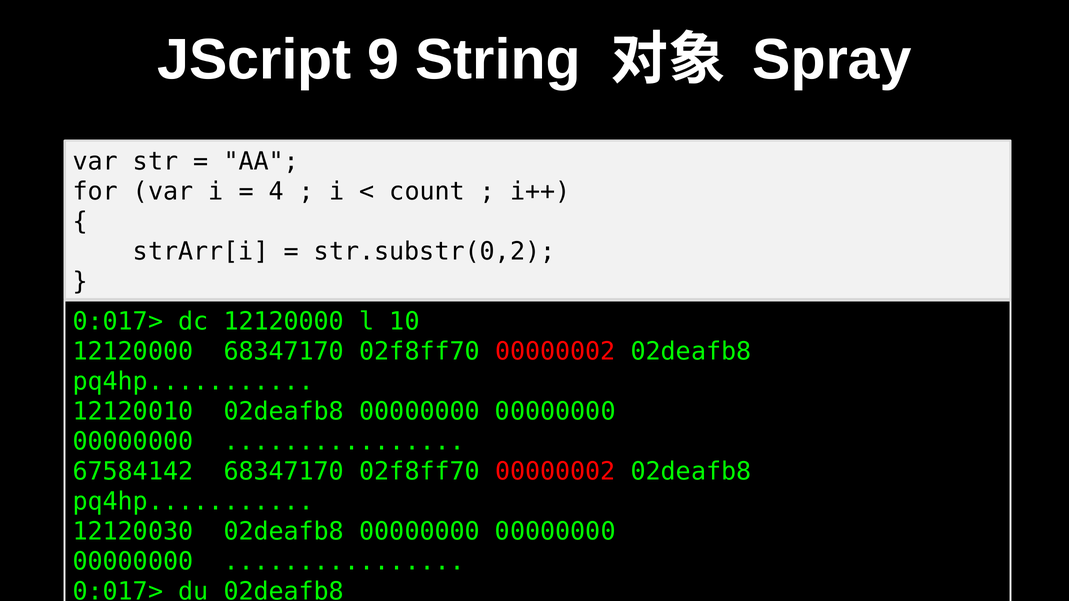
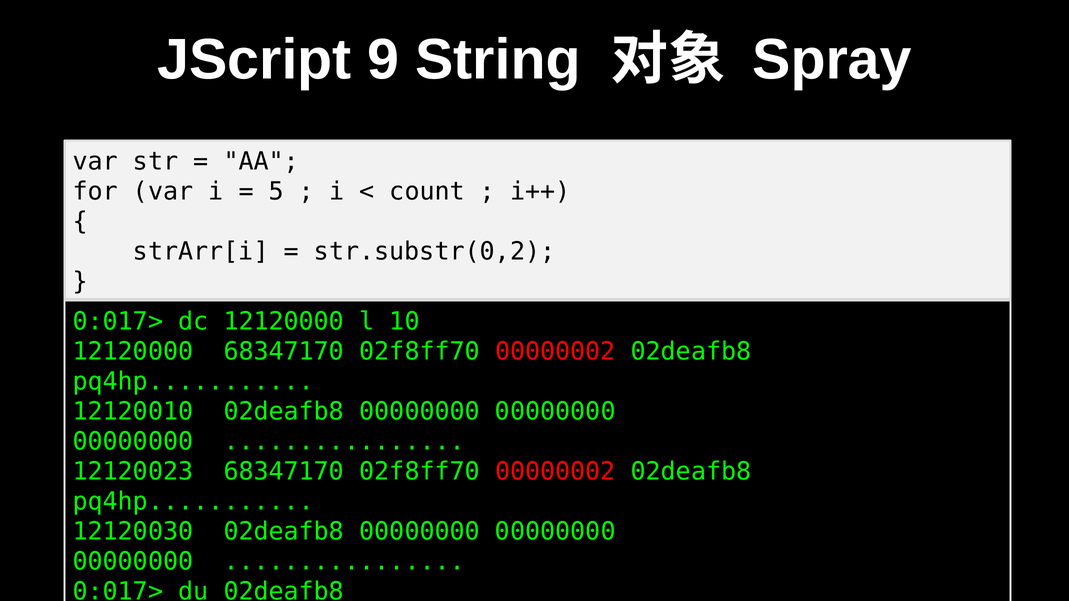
4: 4 -> 5 (276, 192)
67584142: 67584142 -> 12120023 (133, 472)
